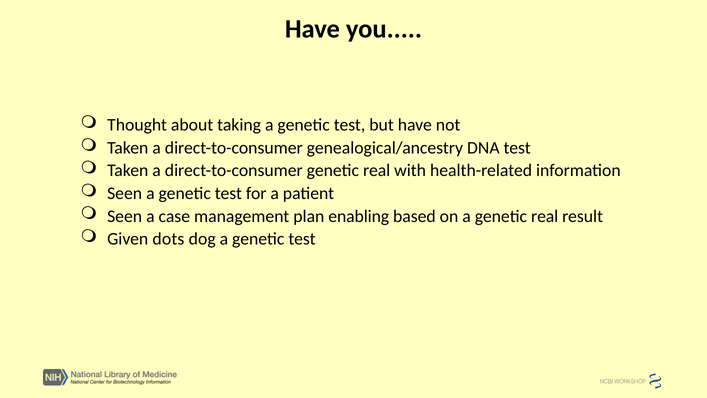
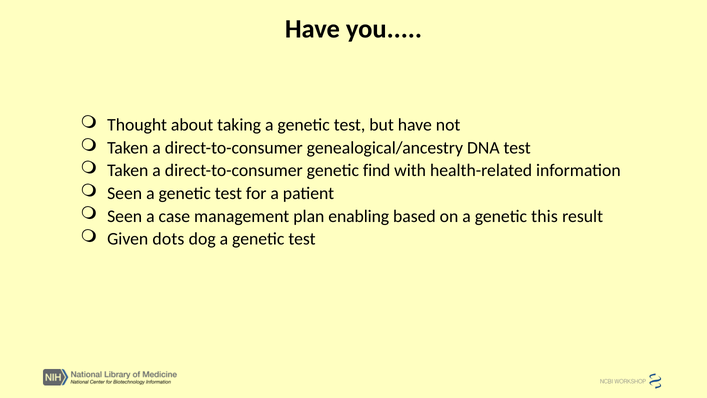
direct-to-consumer genetic real: real -> find (377, 171)
a genetic real: real -> this (545, 216)
